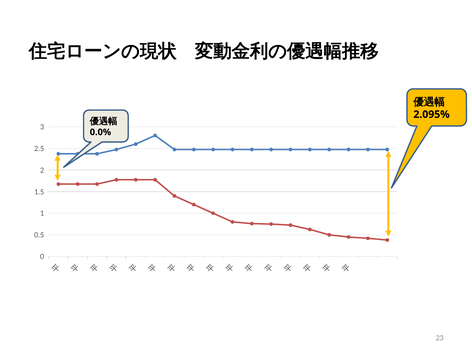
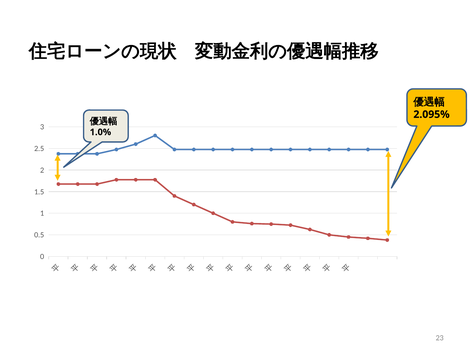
0.0%: 0.0% -> 1.0% (100, 132)
